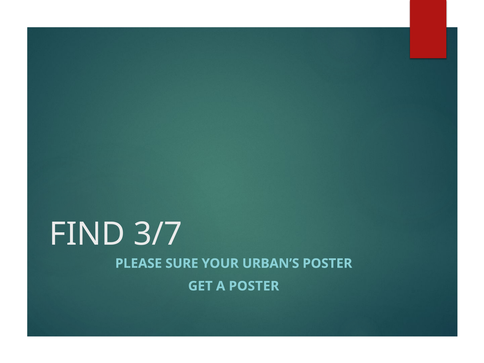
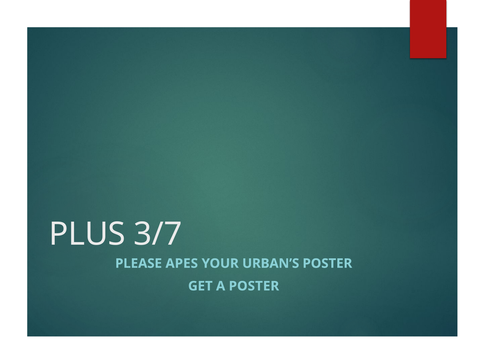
FIND: FIND -> PLUS (87, 234)
SURE: SURE -> APES (182, 263)
